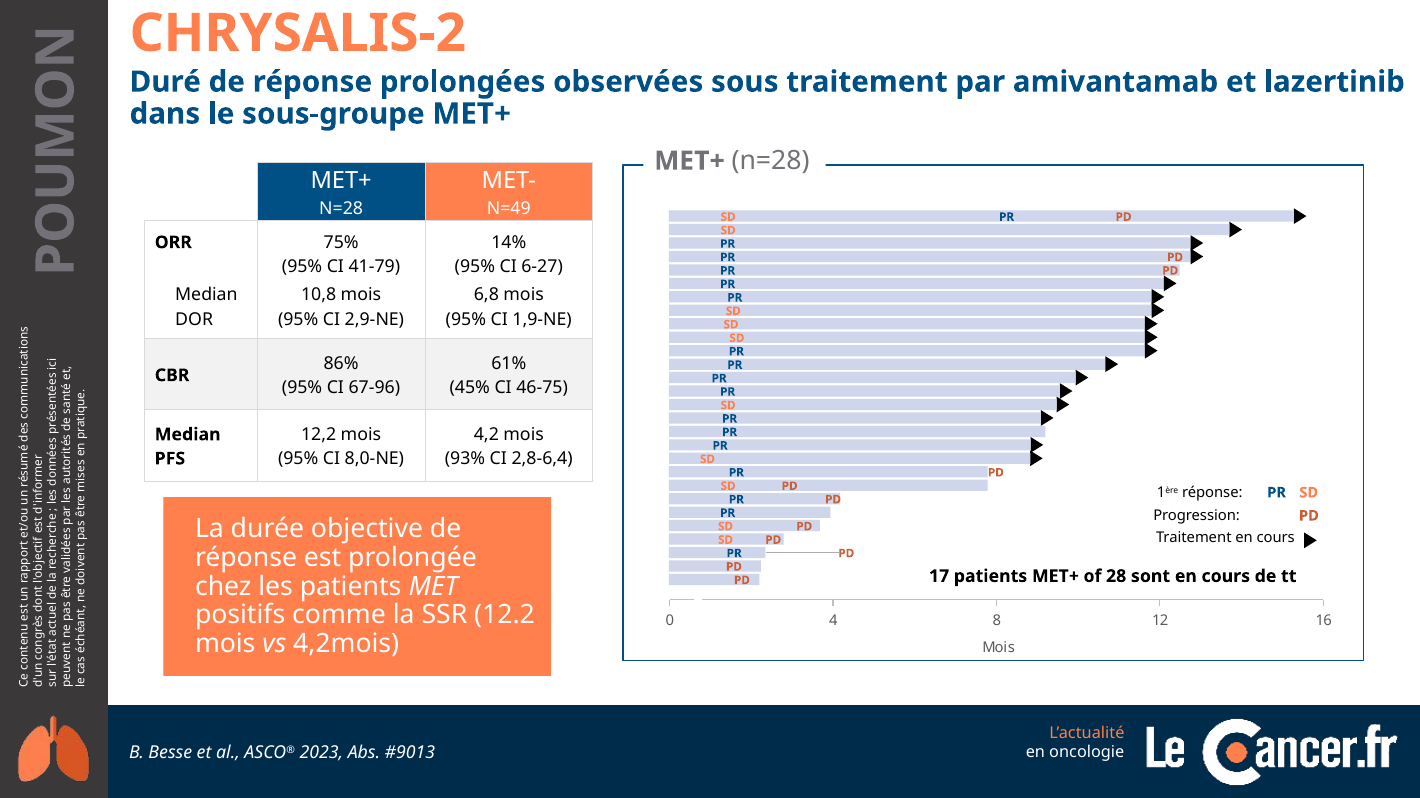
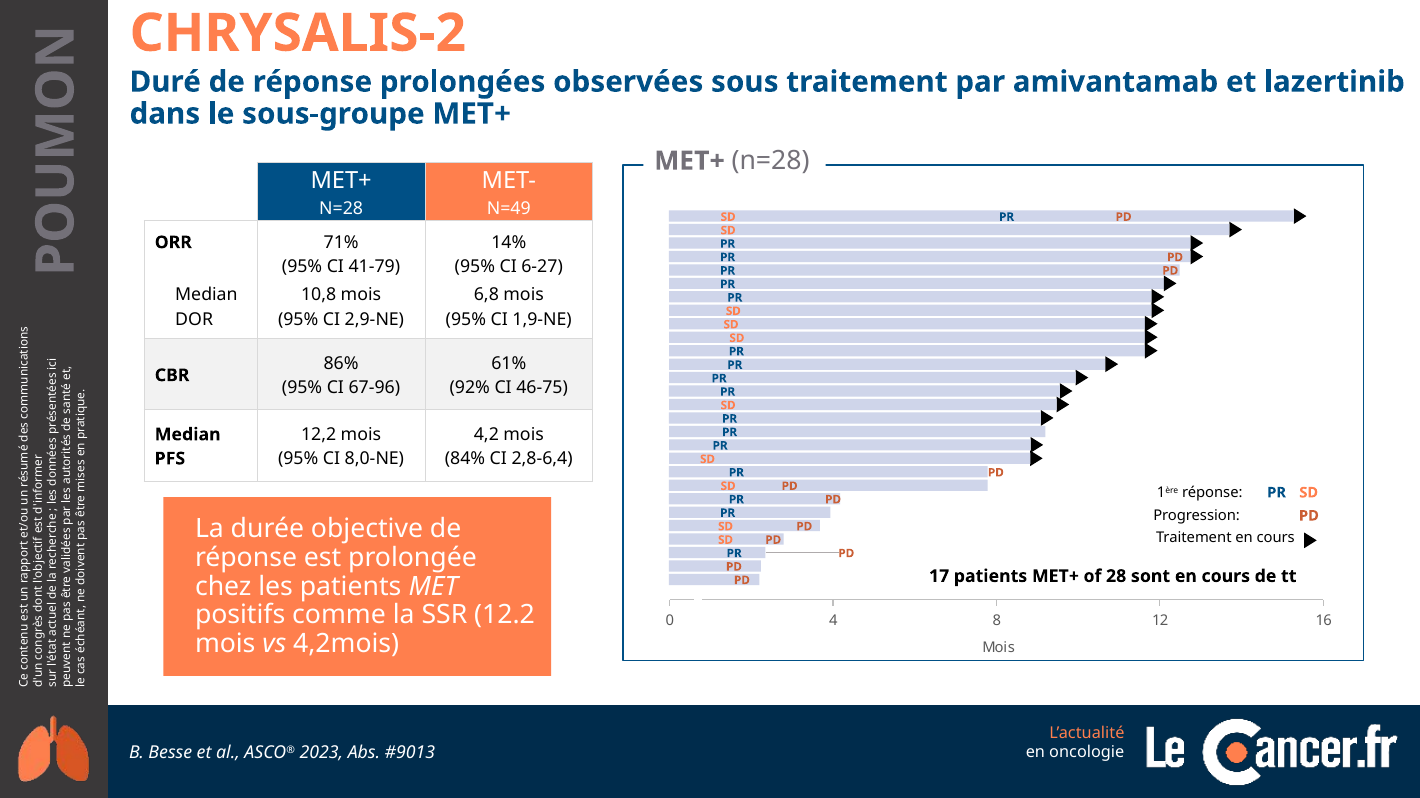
75%: 75% -> 71% (341, 243)
45%: 45% -> 92% (470, 388)
93%: 93% -> 84% (465, 459)
